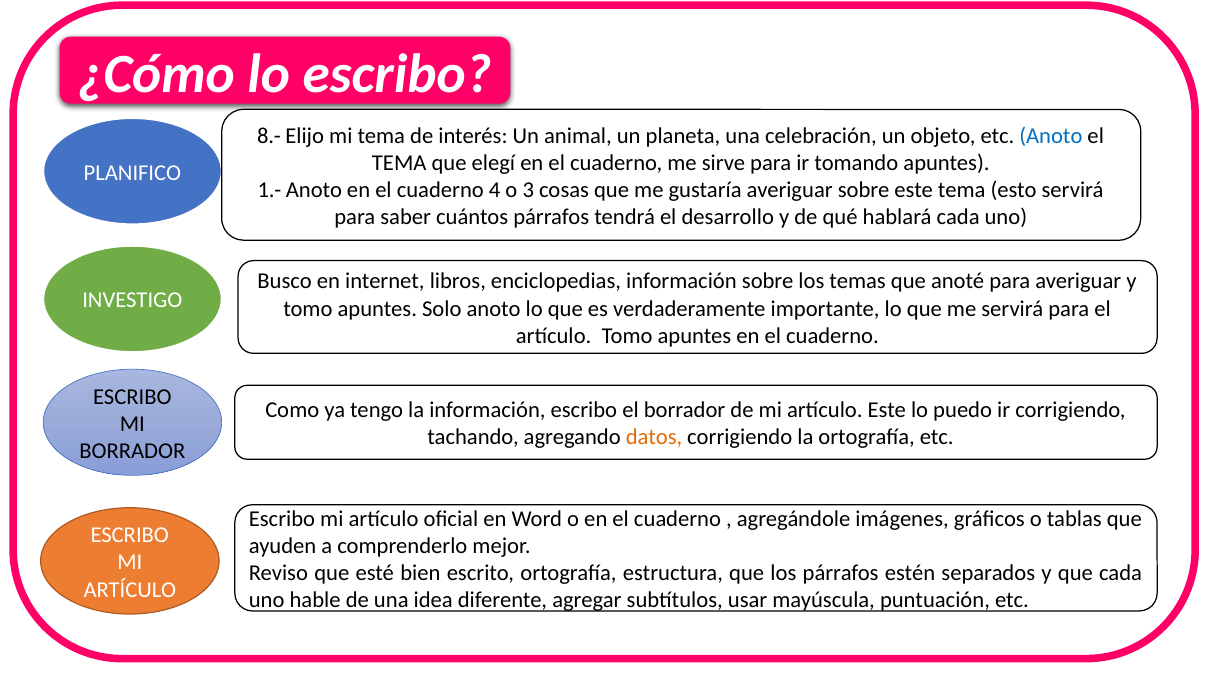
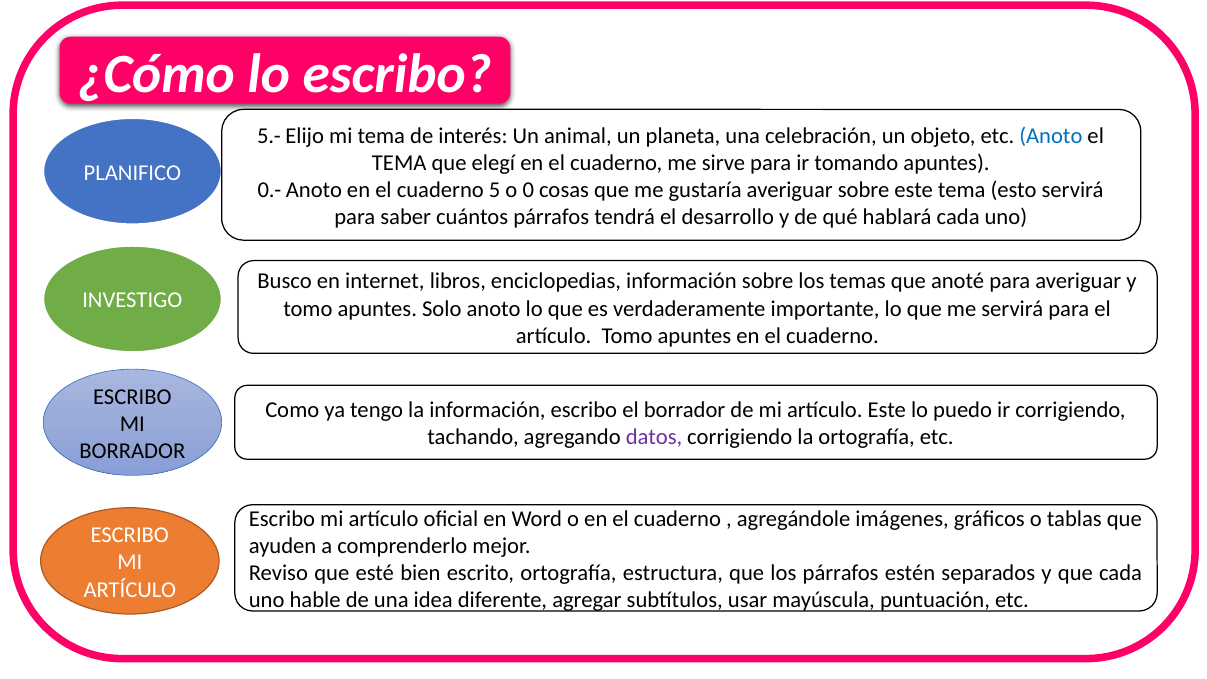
8.-: 8.- -> 5.- (269, 136)
1.-: 1.- -> 0.- (269, 190)
4: 4 -> 5 (495, 190)
3: 3 -> 0 (528, 190)
datos colour: orange -> purple (654, 437)
